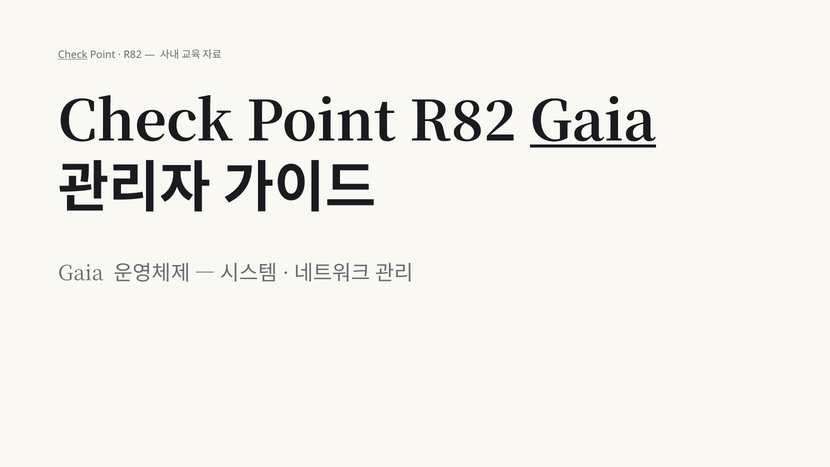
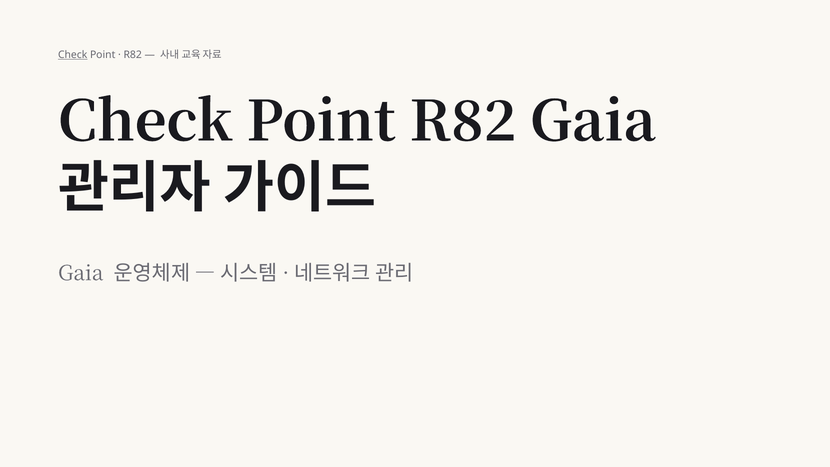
Gaia underline: present -> none (593, 122)
